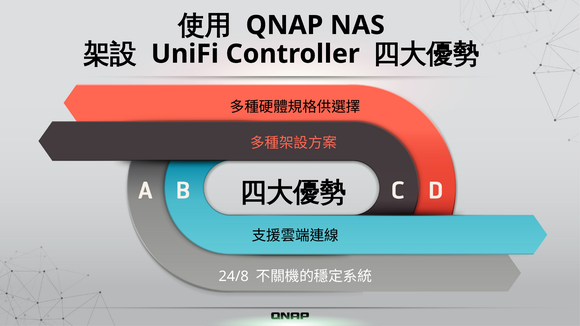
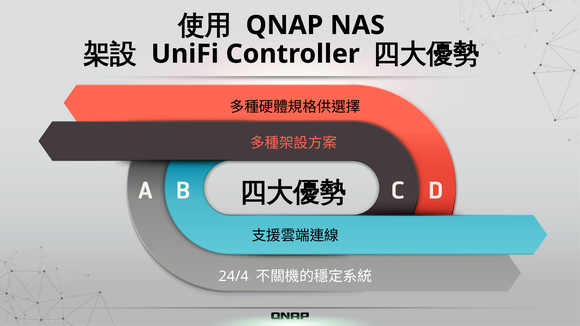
24/8: 24/8 -> 24/4 (234, 276)
